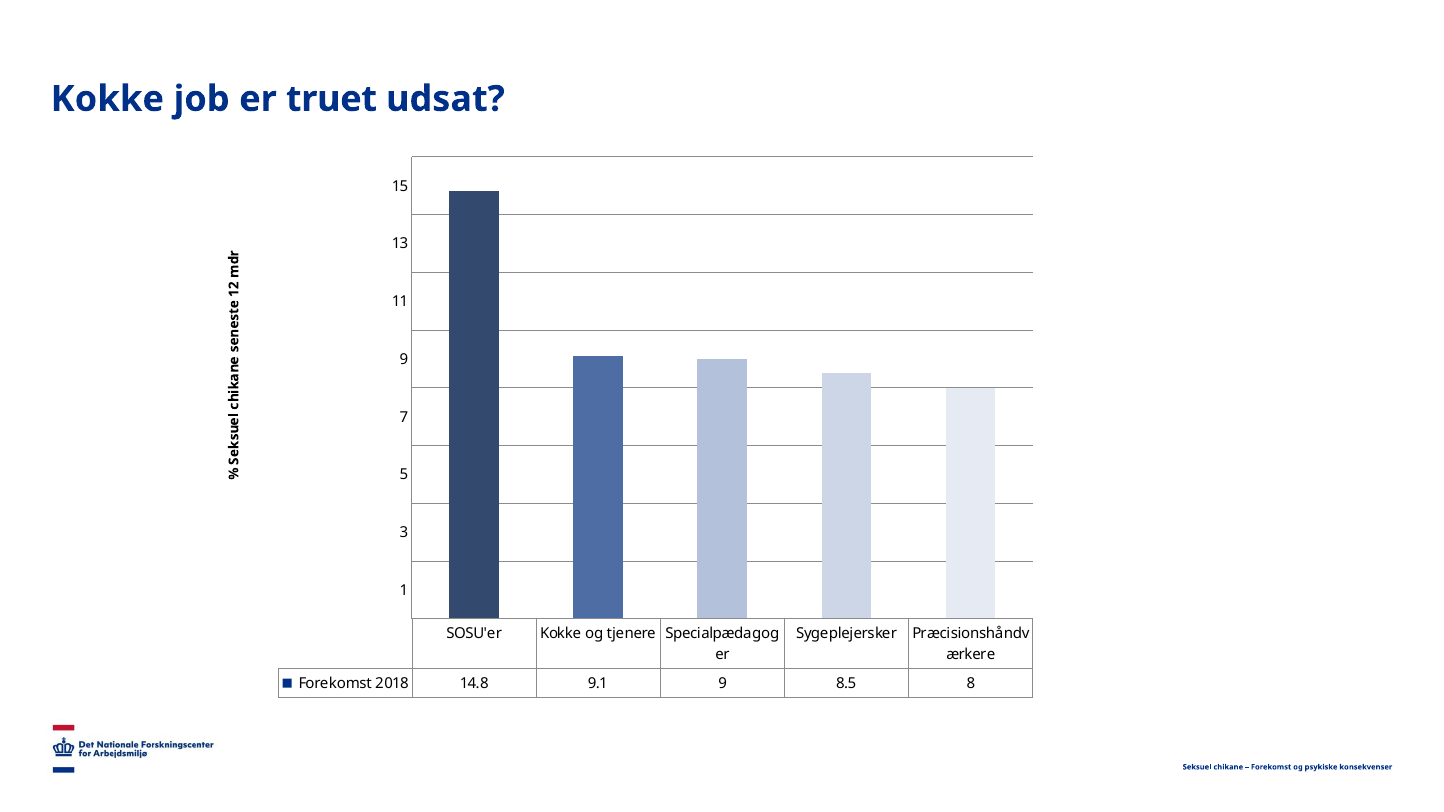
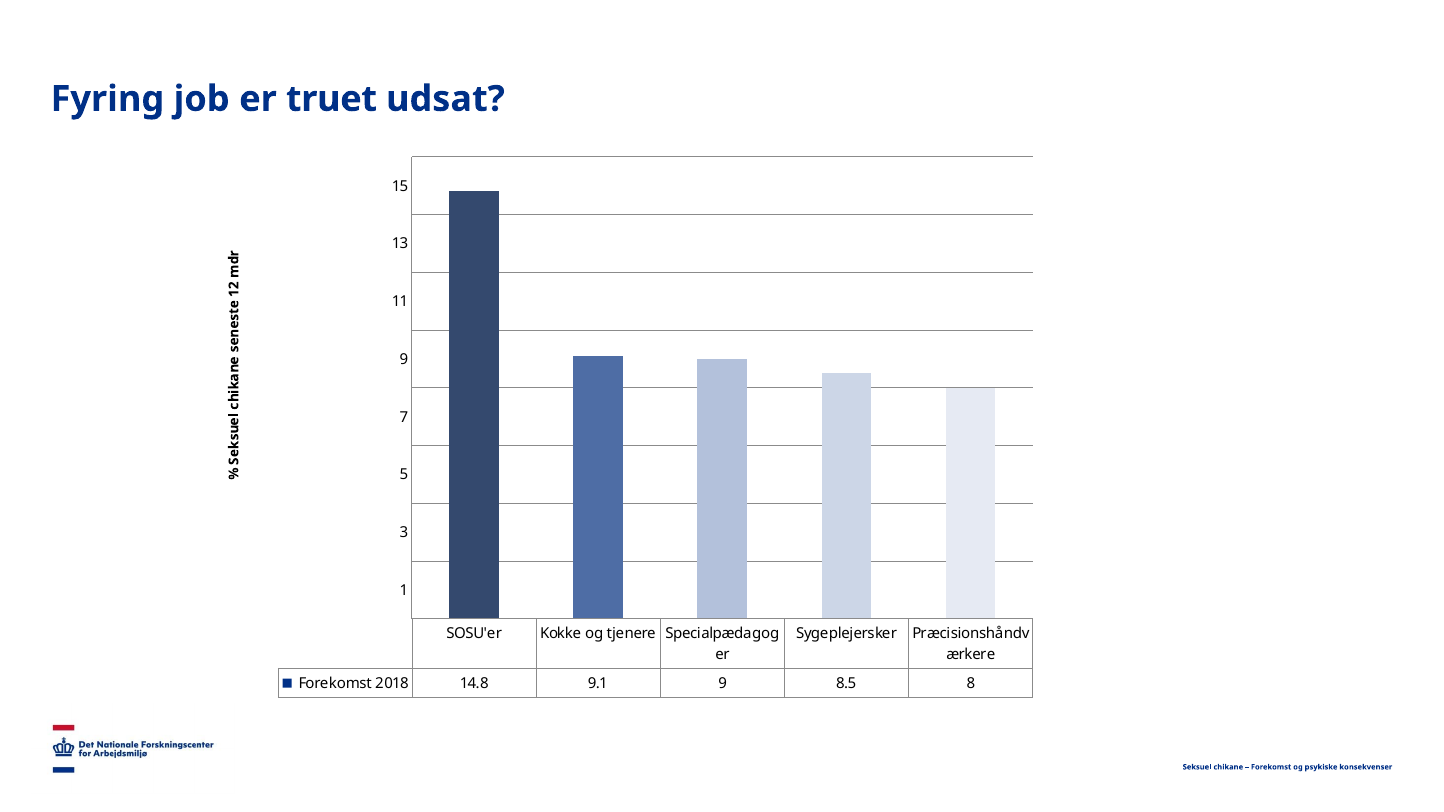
Kokke: Kokke -> Fyring (107, 99)
